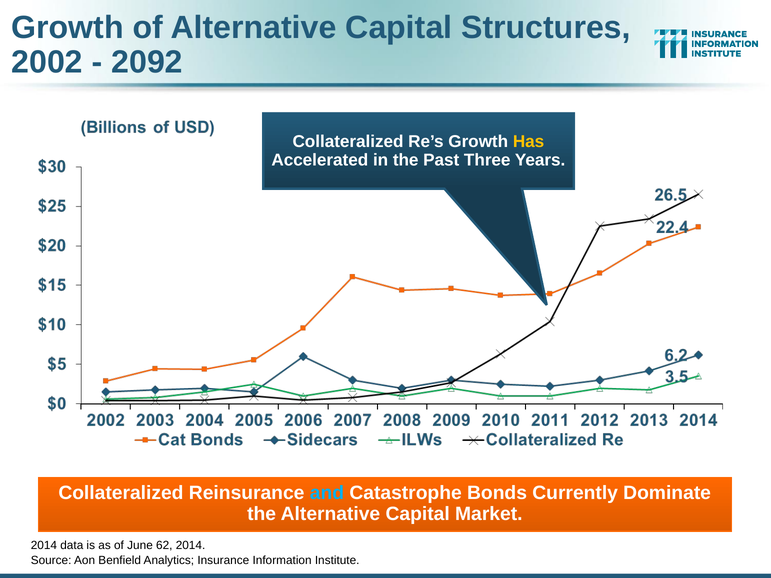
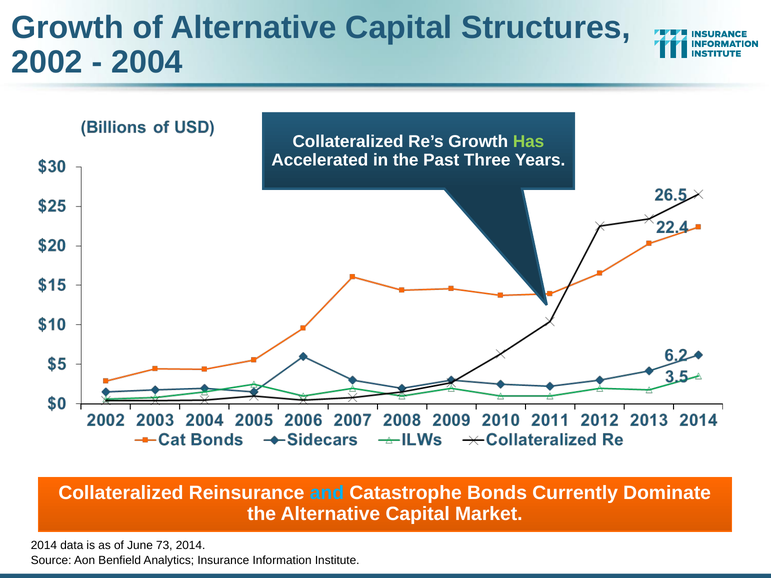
2092: 2092 -> 2004 (147, 62)
Has colour: yellow -> light green (529, 142)
62: 62 -> 73 (164, 545)
